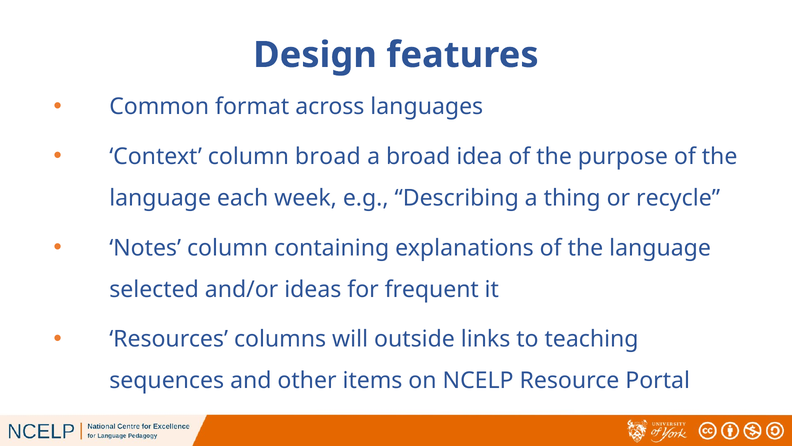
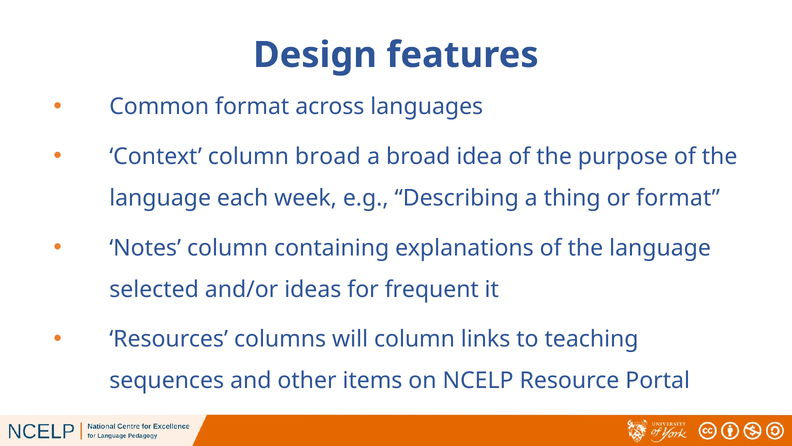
or recycle: recycle -> format (678, 198)
will outside: outside -> column (414, 339)
